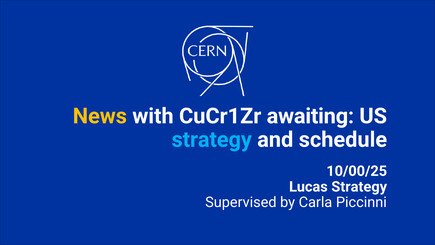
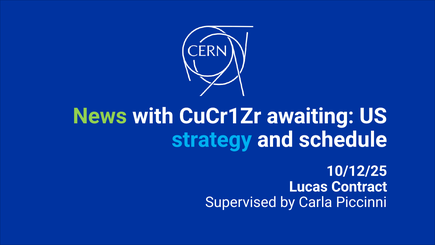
News colour: yellow -> light green (100, 116)
10/00/25: 10/00/25 -> 10/12/25 (357, 171)
Lucas Strategy: Strategy -> Contract (359, 187)
